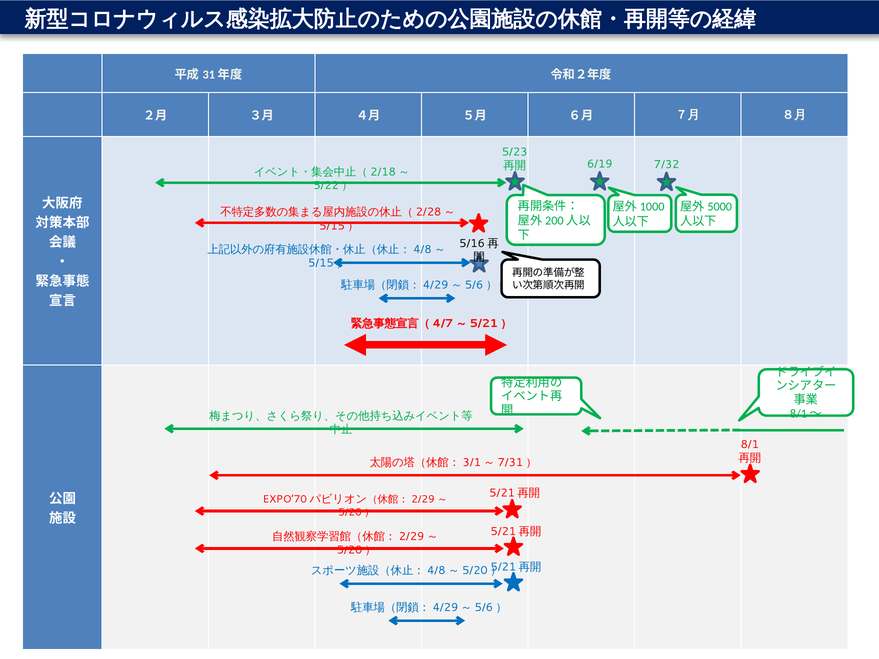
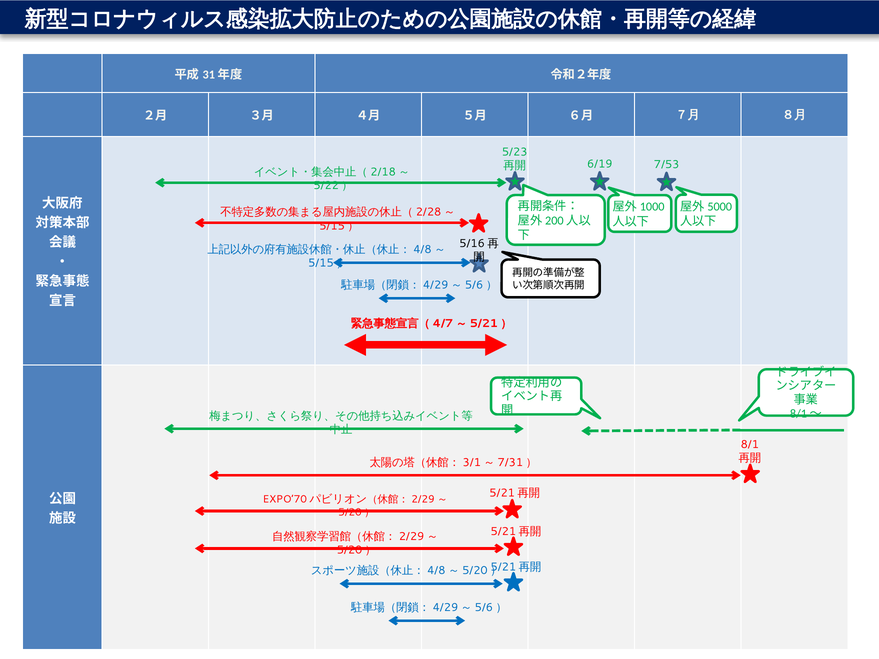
7/32: 7/32 -> 7/53 (667, 165)
